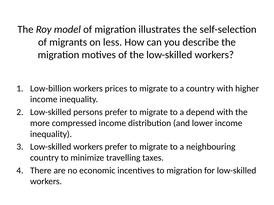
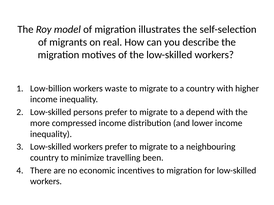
less: less -> real (113, 42)
prices: prices -> waste (116, 89)
taxes: taxes -> been (153, 158)
